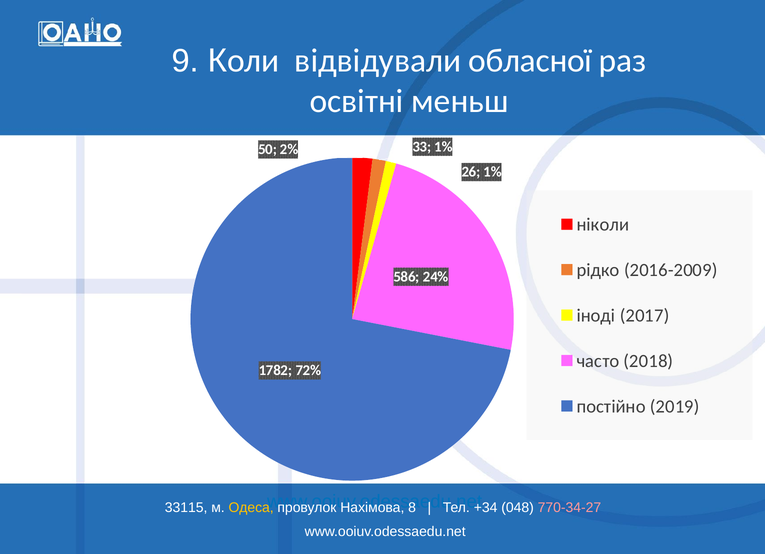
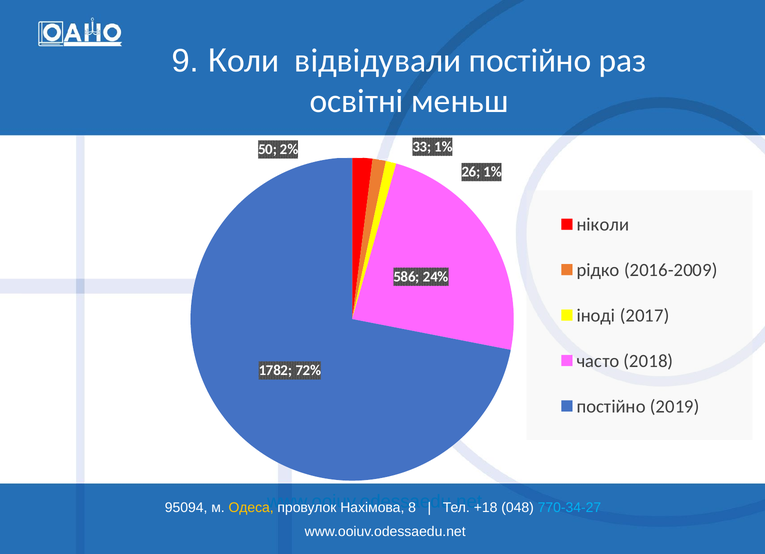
відвідували обласної: обласної -> постійно (530, 61)
33115: 33115 -> 95094 (186, 508)
+34: +34 -> +18 (486, 508)
770-34-27 colour: pink -> light blue (569, 508)
